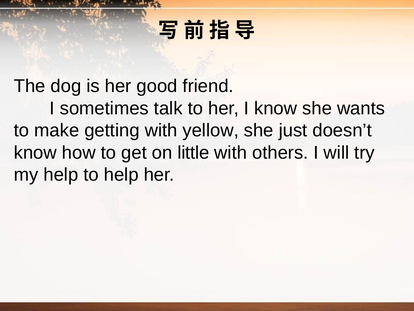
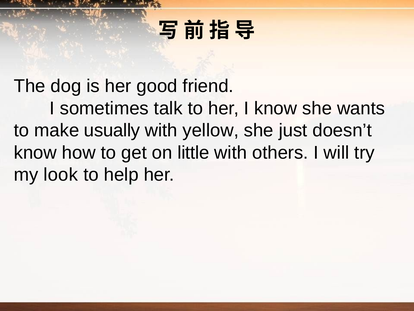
getting: getting -> usually (112, 130)
my help: help -> look (61, 174)
